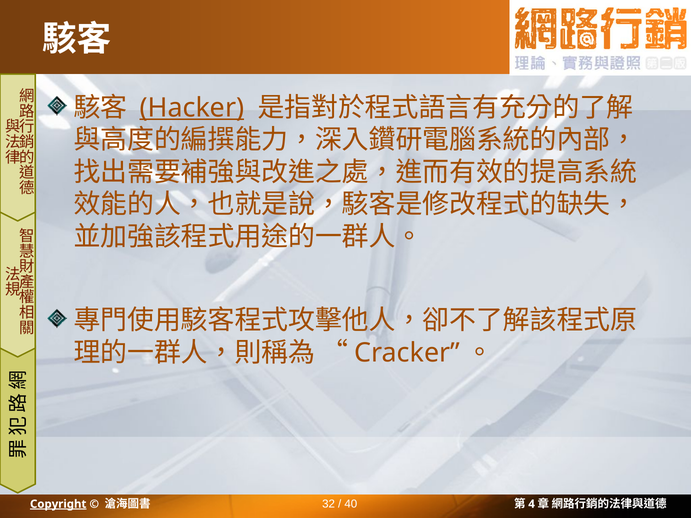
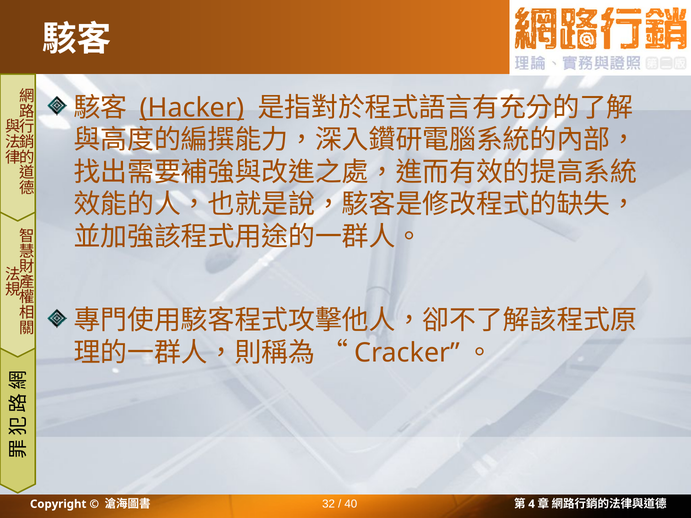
Copyright underline: present -> none (58, 504)
